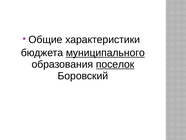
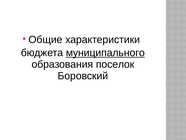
поселок underline: present -> none (115, 64)
